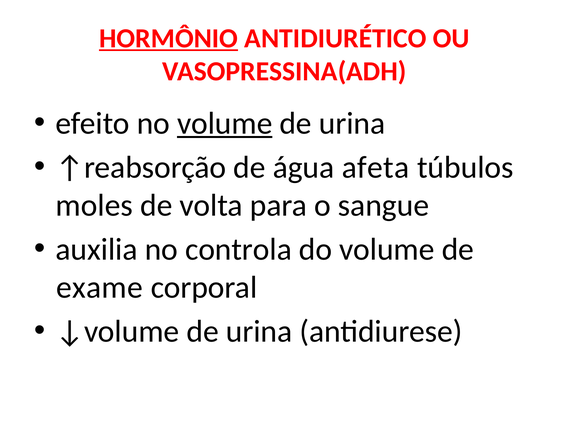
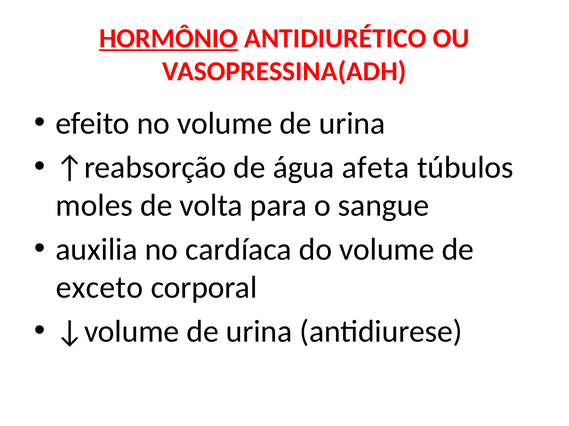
volume underline: present -> none (225, 124)
controla: controla -> cardíaca (238, 250)
exame: exame -> exceto (99, 288)
